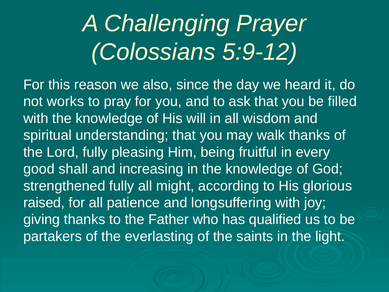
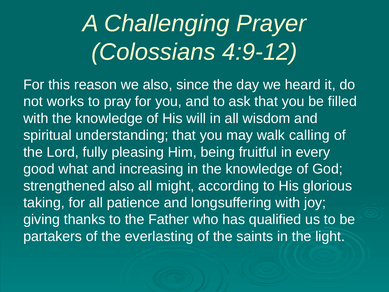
5:9-12: 5:9-12 -> 4:9-12 (260, 52)
walk thanks: thanks -> calling (309, 135)
shall: shall -> what (73, 169)
strengthened fully: fully -> also (122, 186)
raised: raised -> taking (44, 203)
